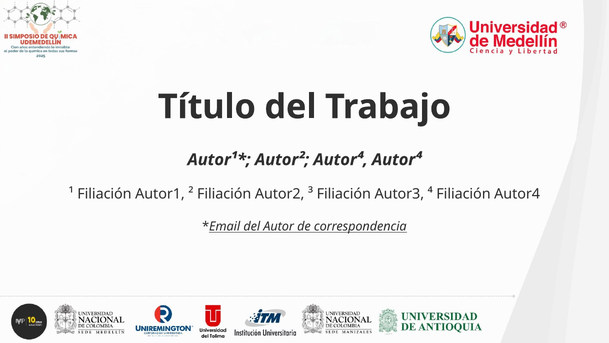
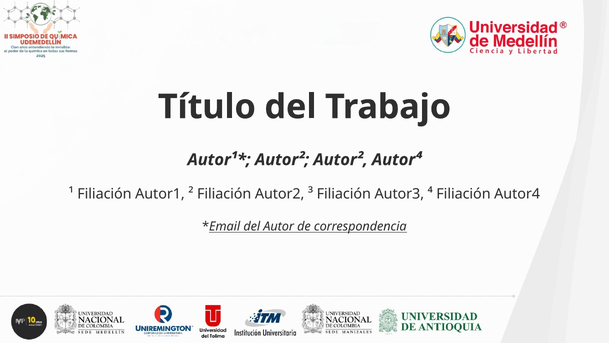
Autor² Autor⁴: Autor⁴ -> Autor² (341, 160)
